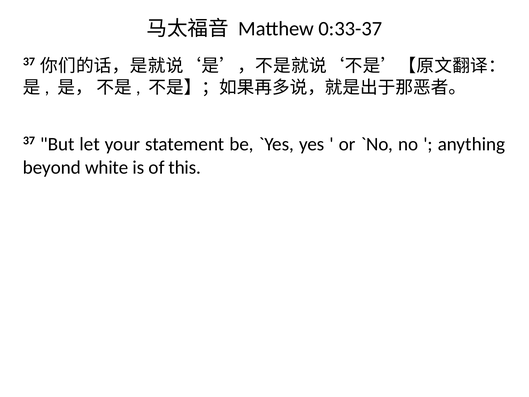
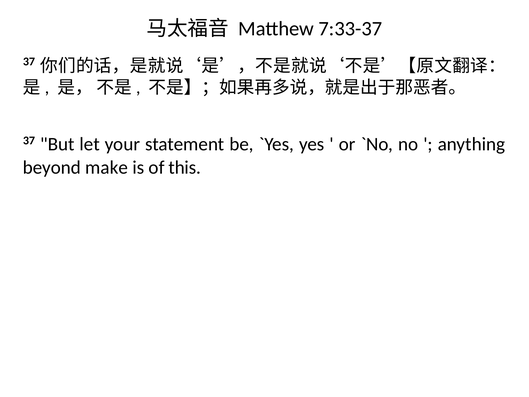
0:33-37: 0:33-37 -> 7:33-37 (350, 29)
white: white -> make (107, 167)
